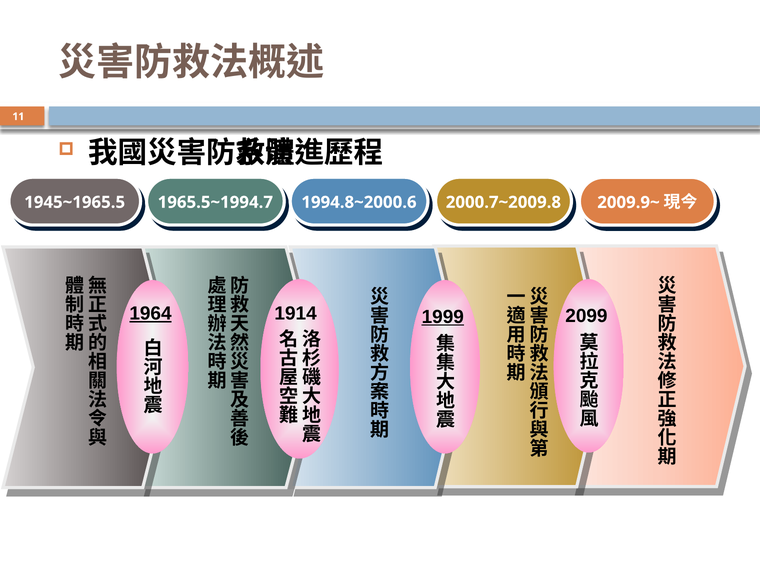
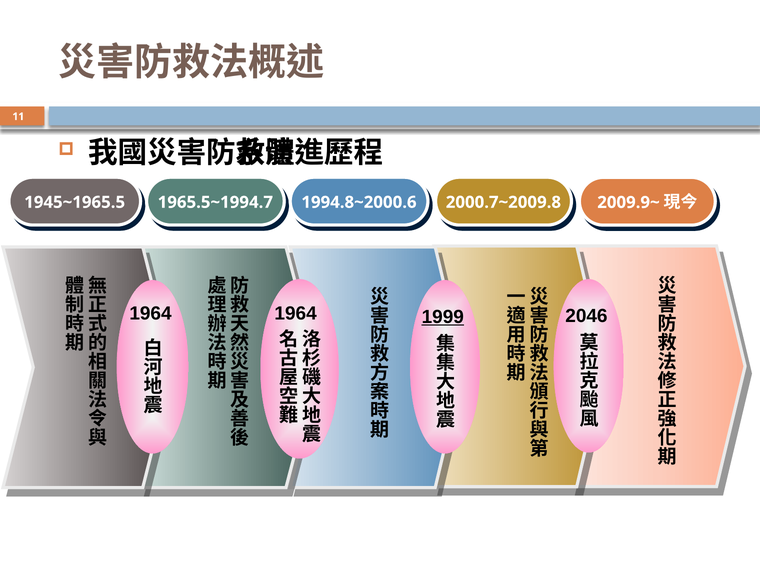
1964 underline: present -> none (150, 314)
1914: 1914 -> 1964 (296, 314)
2099: 2099 -> 2046 (586, 316)
